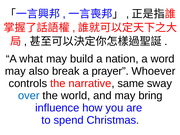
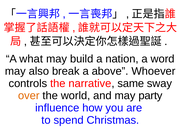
prayer: prayer -> above (110, 71)
over colour: blue -> orange (29, 96)
bring: bring -> party (150, 96)
